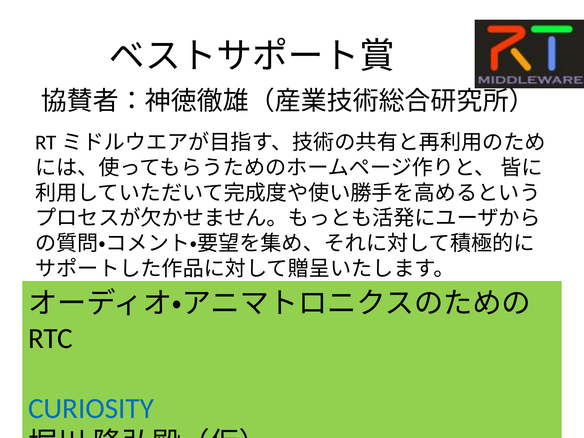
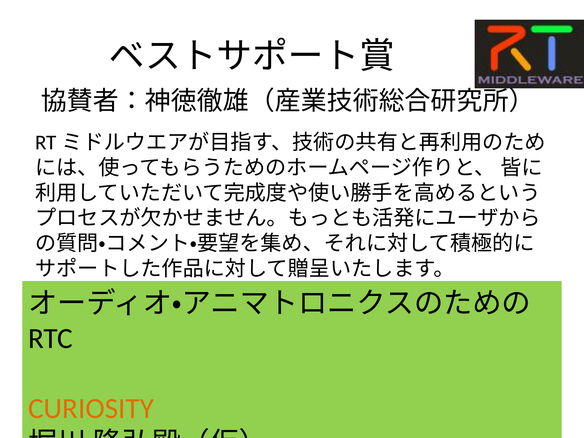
CURIOSITY colour: blue -> orange (91, 409)
